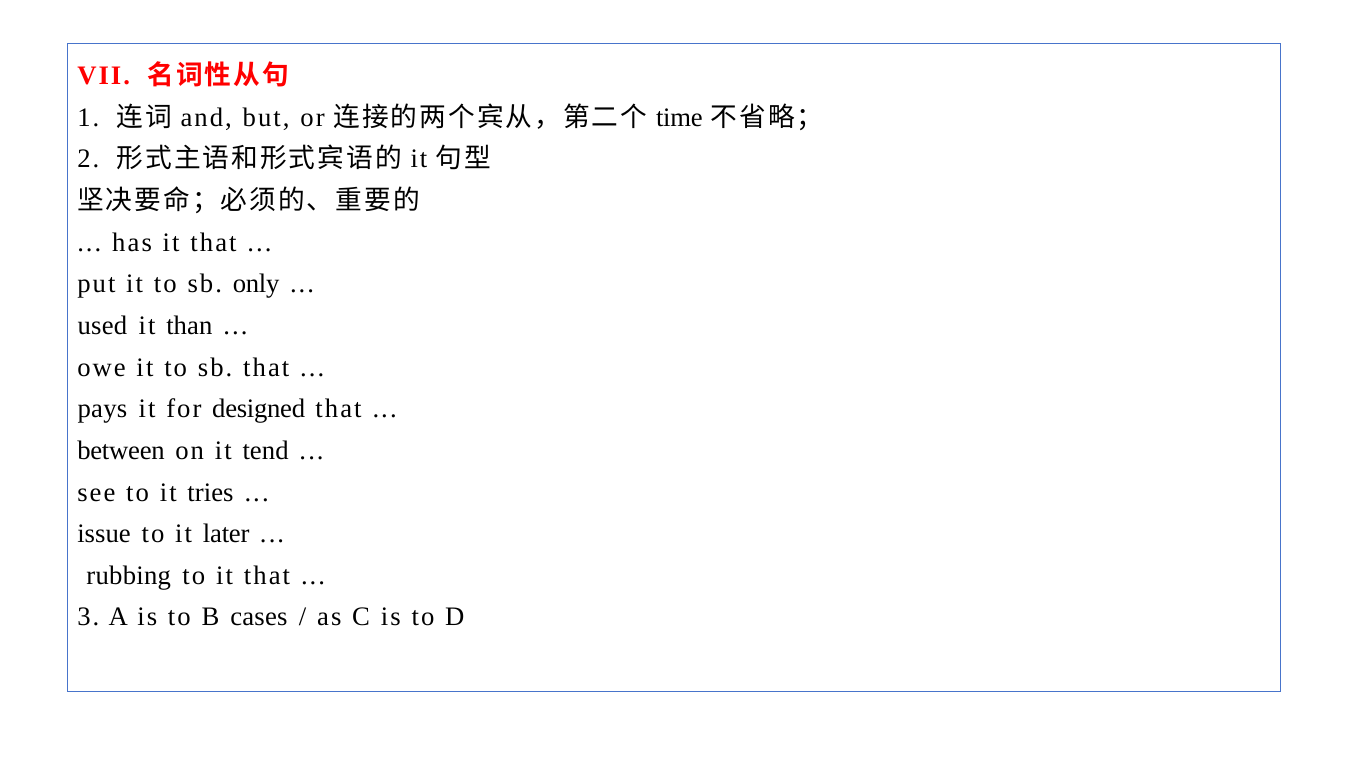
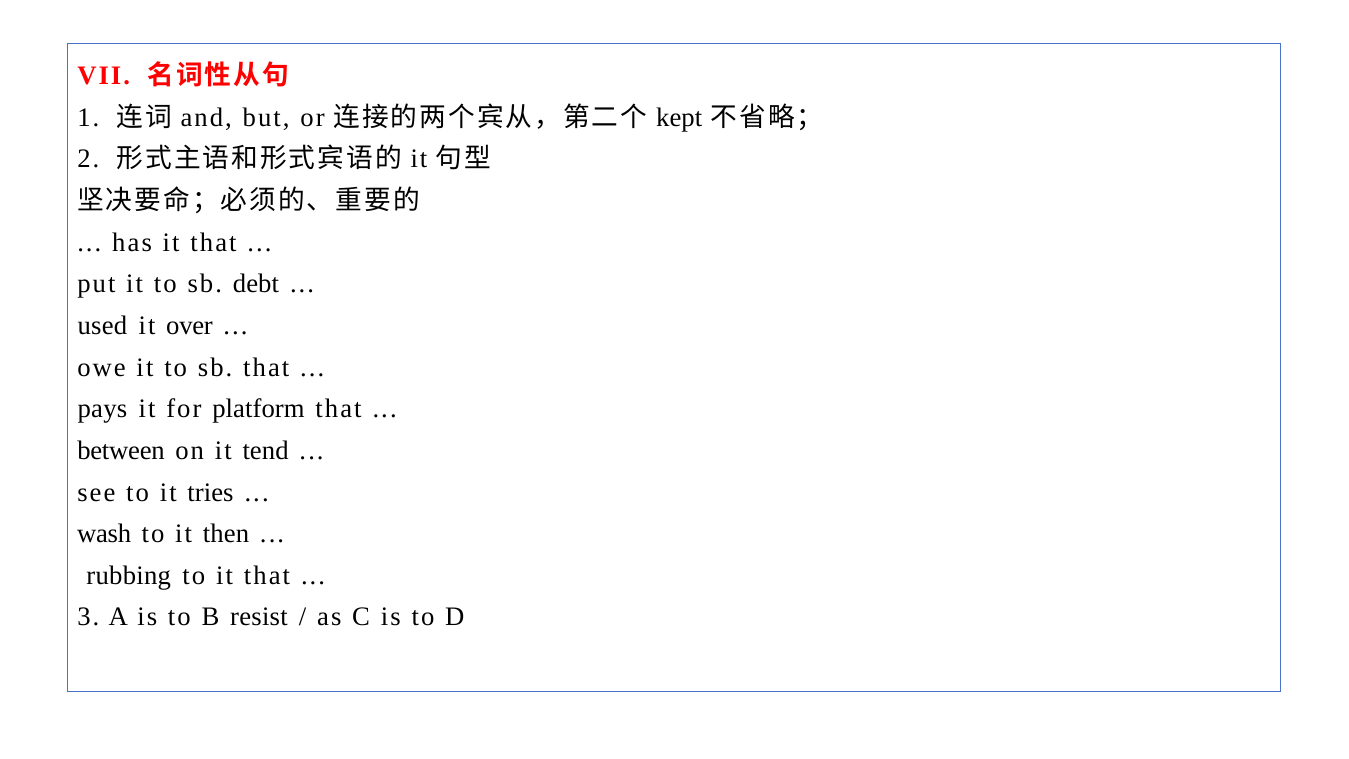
time: time -> kept (679, 118)
only: only -> debt (256, 284)
than: than -> over (189, 326)
designed: designed -> platform (258, 409)
issue: issue -> wash (104, 534)
later: later -> then (226, 534)
cases: cases -> resist (259, 617)
